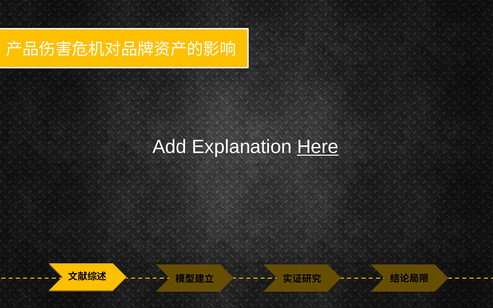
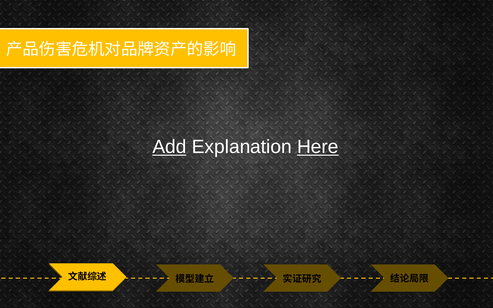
Add underline: none -> present (170, 147)
